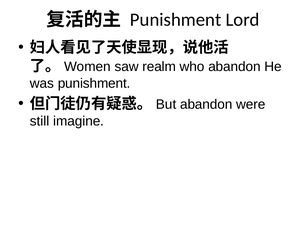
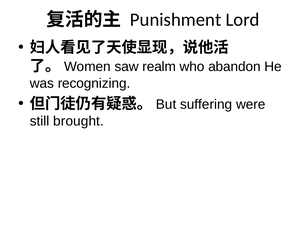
was punishment: punishment -> recognizing (94, 83)
abandon: abandon -> suffering (206, 104)
imagine: imagine -> brought (79, 121)
